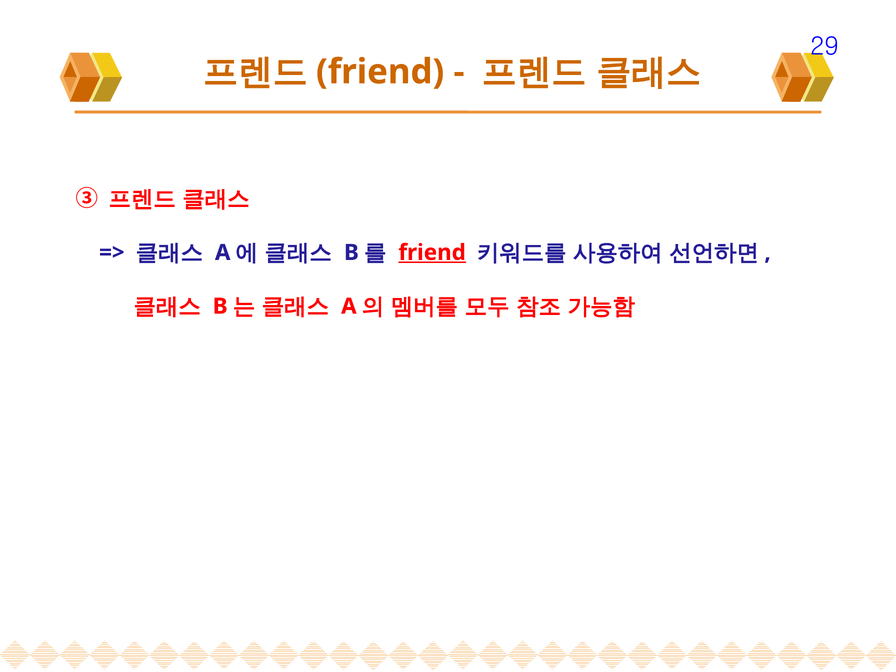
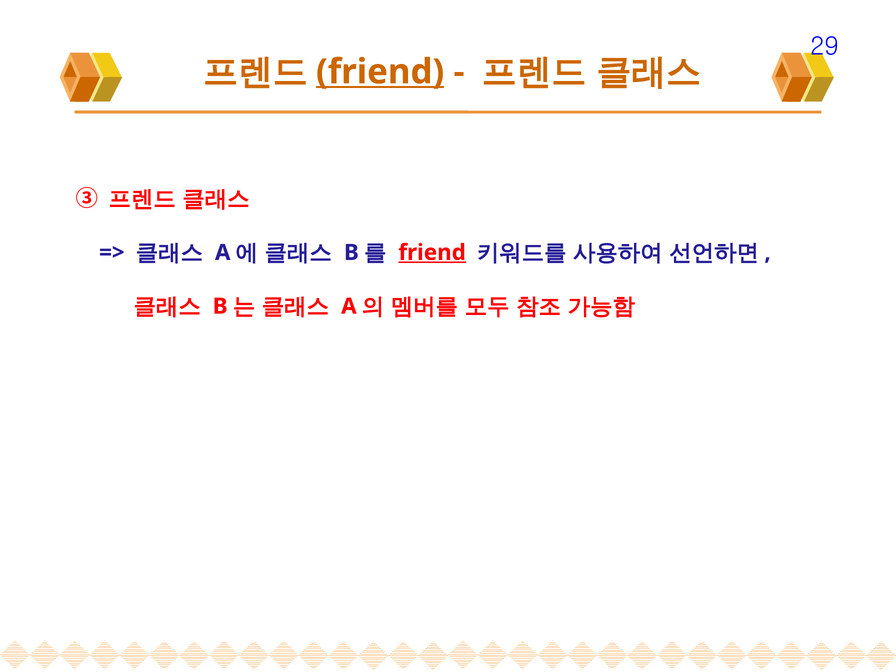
friend underline: none -> present (380, 72)
